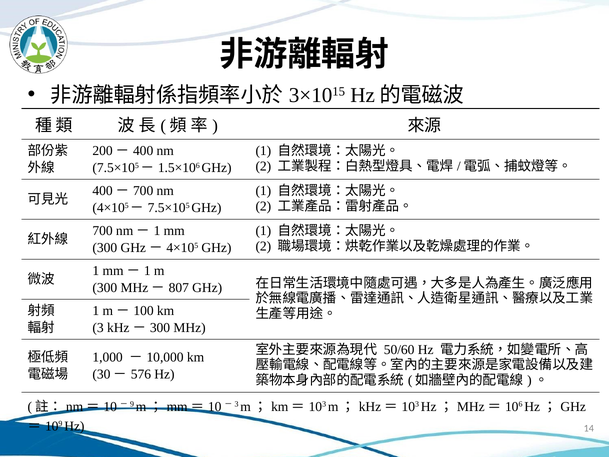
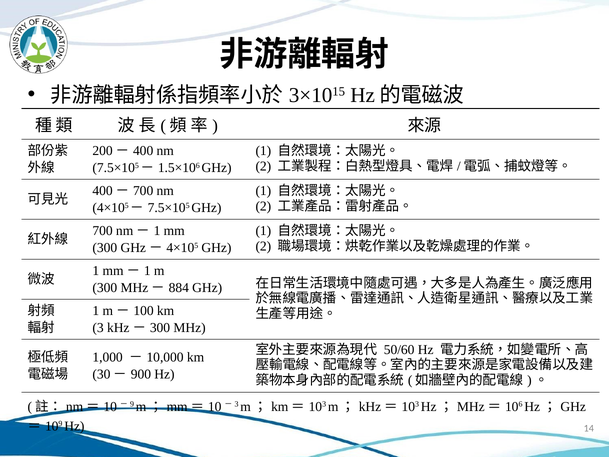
807: 807 -> 884 (179, 288)
576: 576 -> 900 (141, 374)
